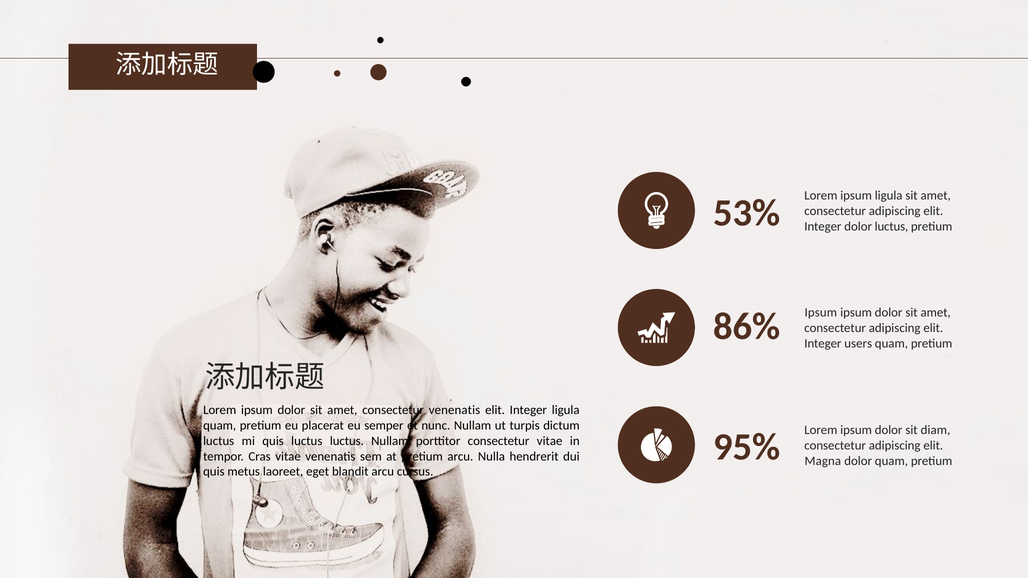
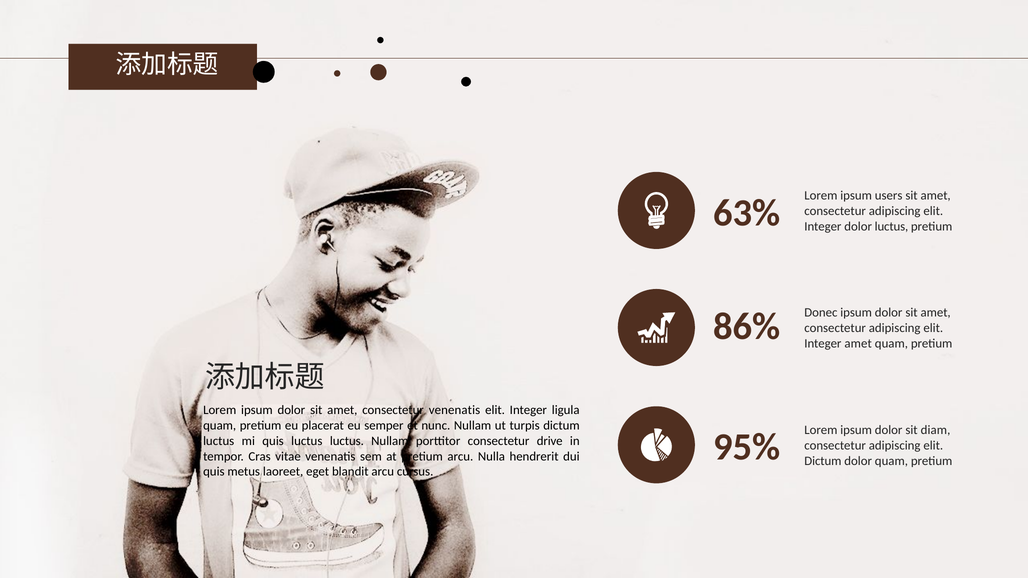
ipsum ligula: ligula -> users (889, 196)
53%: 53% -> 63% (747, 213)
Ipsum: Ipsum -> Donec (821, 313)
Integer users: users -> amet (858, 344)
consectetur vitae: vitae -> drive (550, 441)
Magna: Magna -> Dictum (823, 461)
